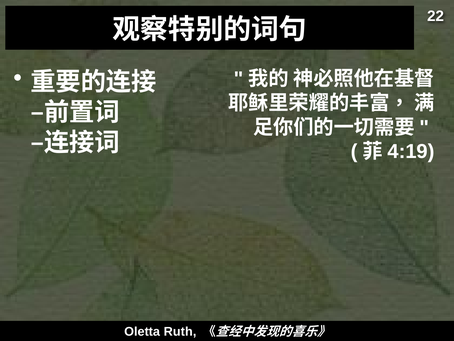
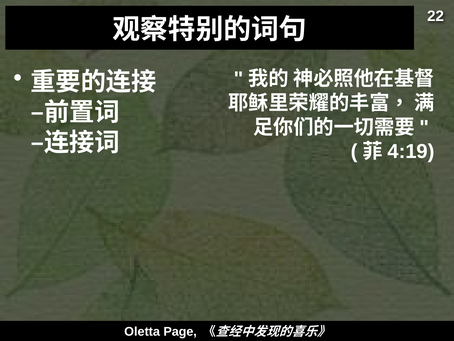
Ruth: Ruth -> Page (180, 331)
